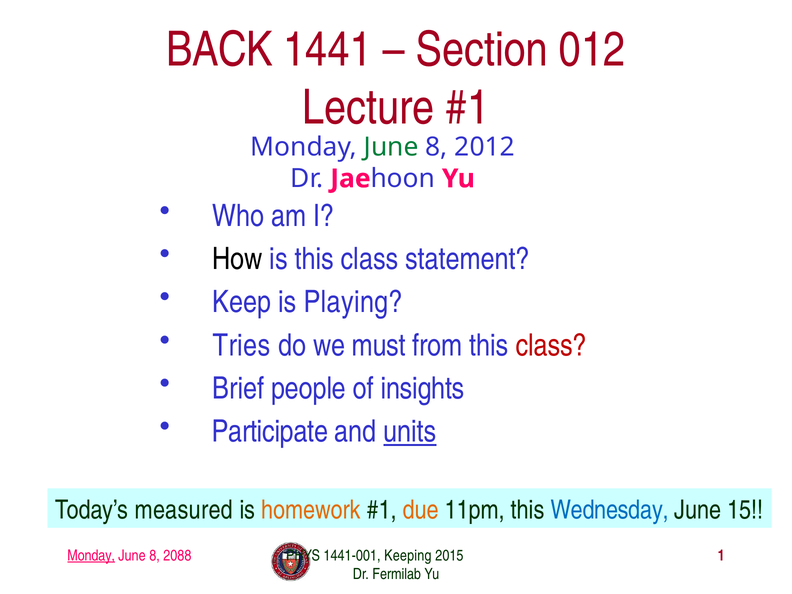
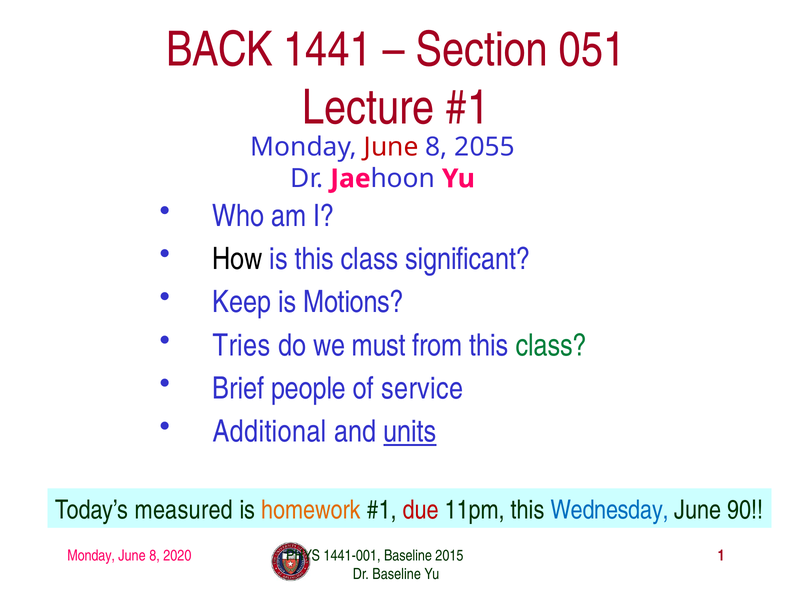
012: 012 -> 051 (592, 50)
June colour: green -> red (391, 147)
2012: 2012 -> 2055 (485, 147)
statement: statement -> significant (468, 259)
Playing: Playing -> Motions (354, 302)
class colour: red -> green (551, 345)
insights: insights -> service (422, 389)
Participate: Participate -> Additional (270, 432)
due colour: orange -> red (421, 510)
15: 15 -> 90 (745, 510)
Monday underline: present -> none (91, 555)
2088: 2088 -> 2020 (177, 555)
1441-001 Keeping: Keeping -> Baseline (408, 555)
Dr Fermilab: Fermilab -> Baseline (397, 574)
